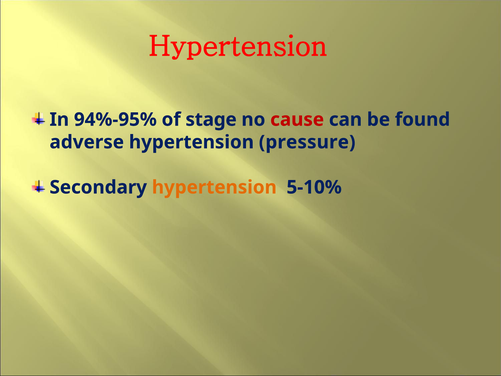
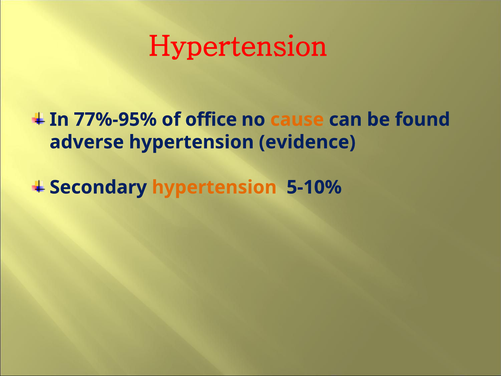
94%-95%: 94%-95% -> 77%-95% (115, 119)
stage: stage -> office (211, 119)
cause colour: red -> orange (297, 119)
pressure: pressure -> evidence (307, 142)
